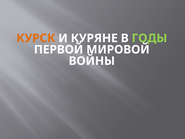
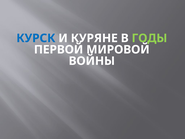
КУРСК colour: orange -> blue (36, 38)
